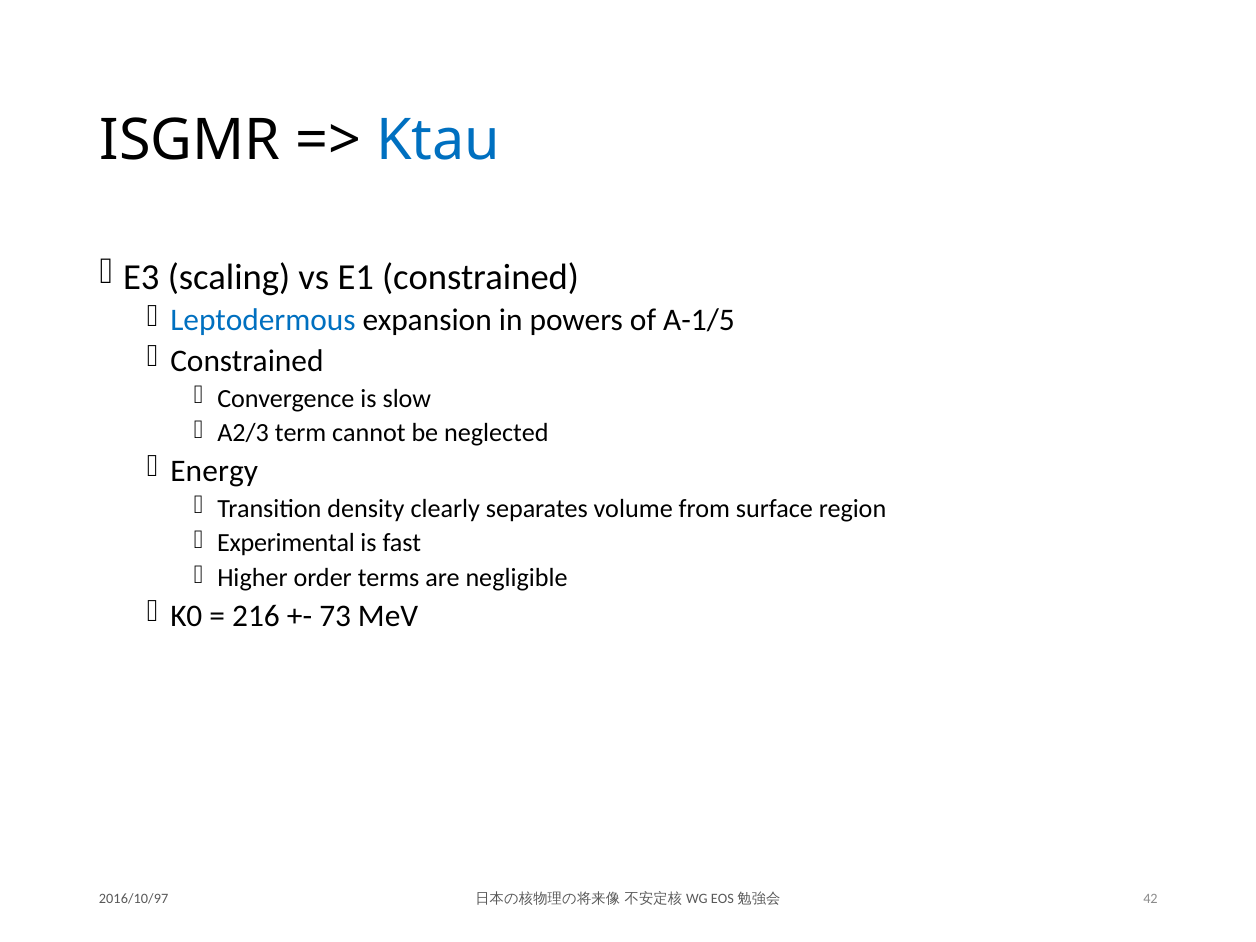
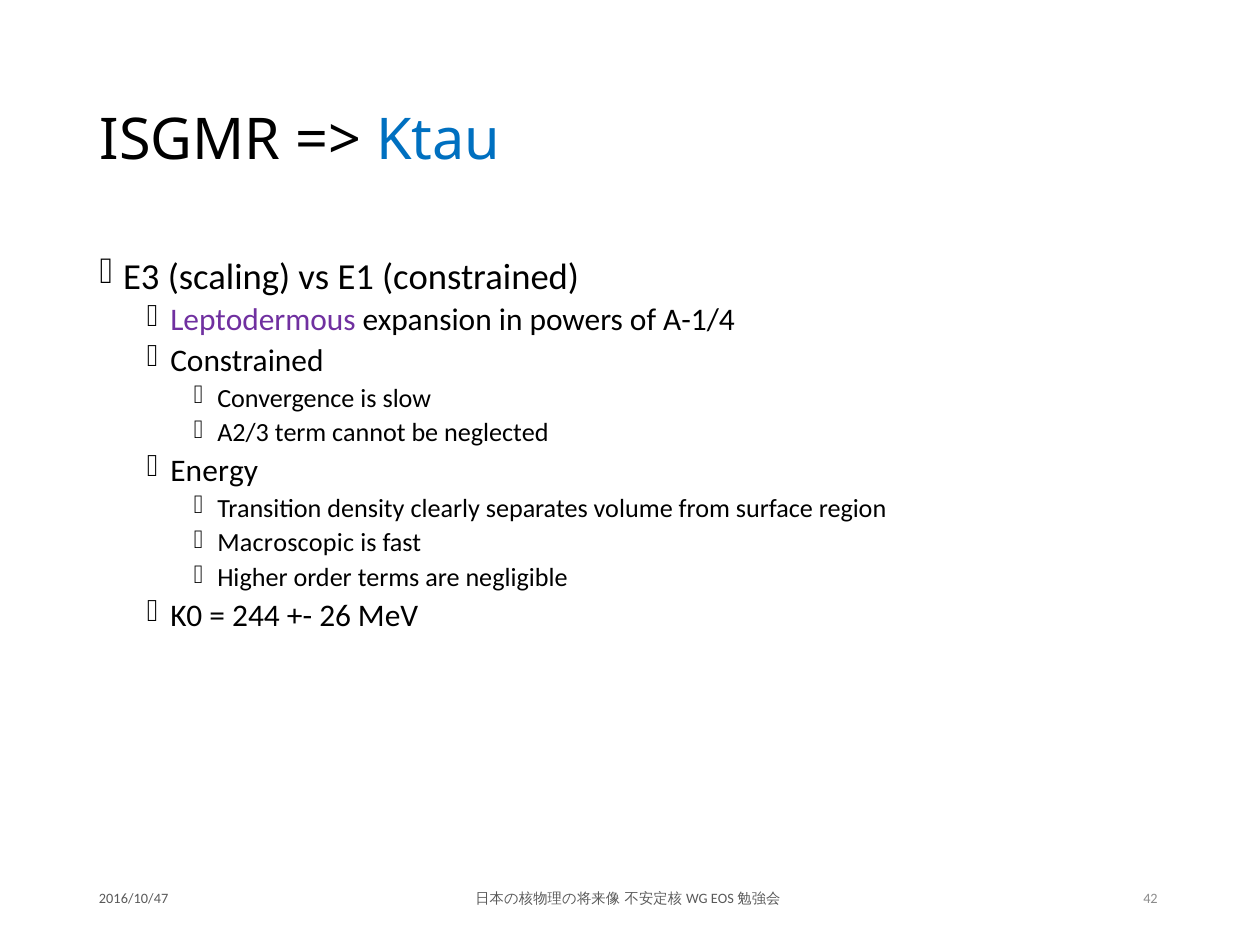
Leptodermous colour: blue -> purple (263, 320)
A-1/5: A-1/5 -> A-1/4 (699, 320)
Experimental: Experimental -> Macroscopic (286, 543)
216: 216 -> 244 (256, 616)
73: 73 -> 26 (335, 616)
2016/10/97: 2016/10/97 -> 2016/10/47 (134, 899)
